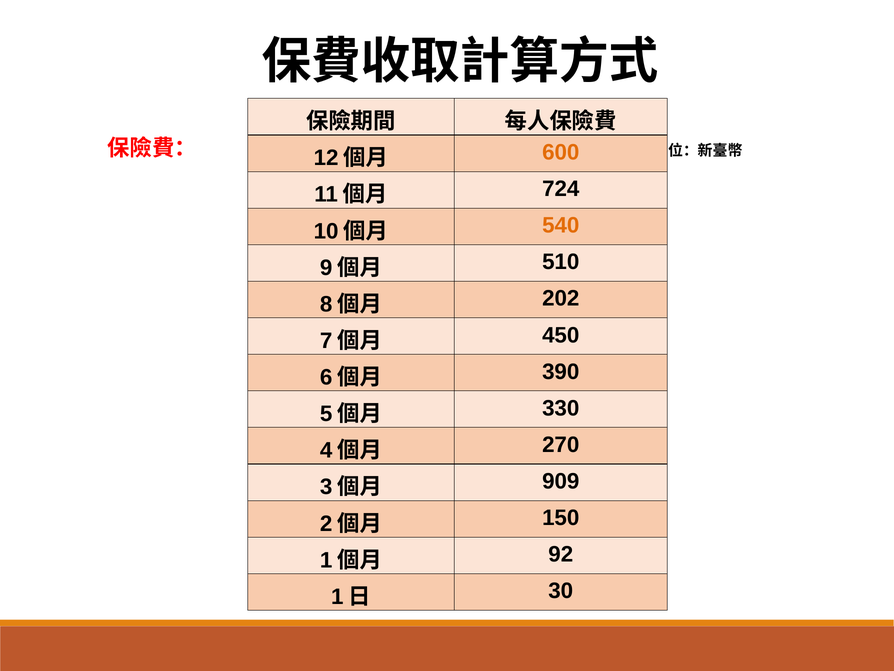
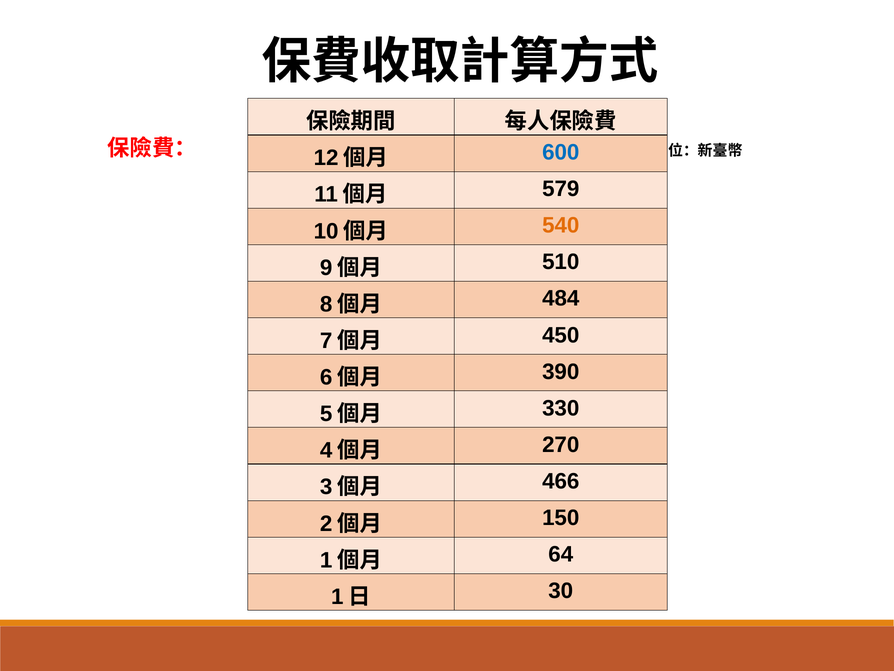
600 colour: orange -> blue (561, 152)
724: 724 -> 579 (561, 189)
202: 202 -> 484 (561, 298)
909: 909 -> 466 (561, 481)
92: 92 -> 64 (561, 554)
